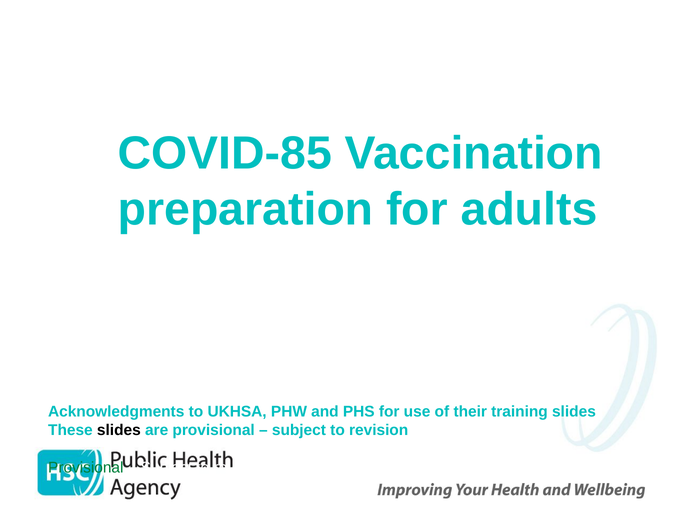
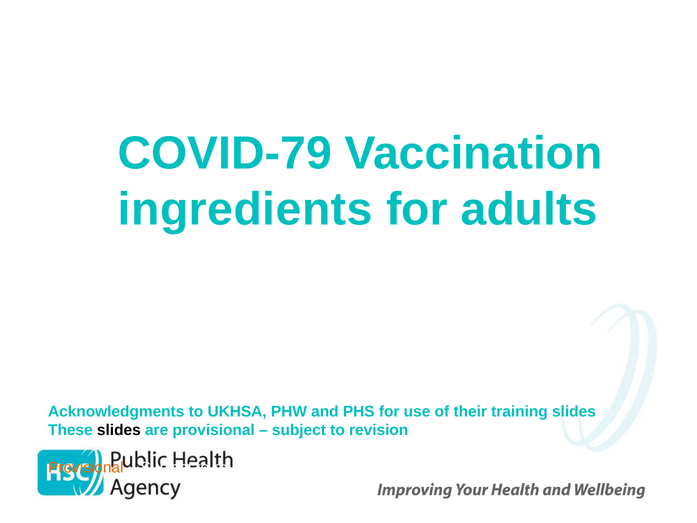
COVID-85: COVID-85 -> COVID-79 (225, 154)
preparation: preparation -> ingredients (245, 209)
Provisional colour: green -> orange (86, 467)
